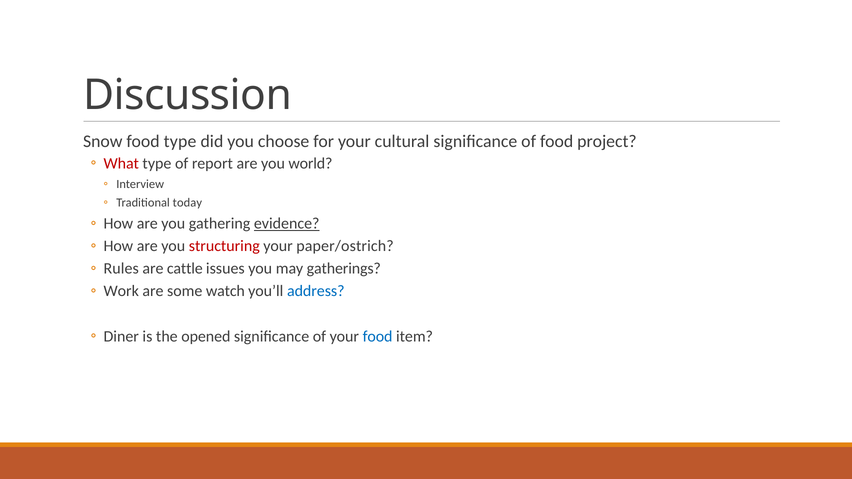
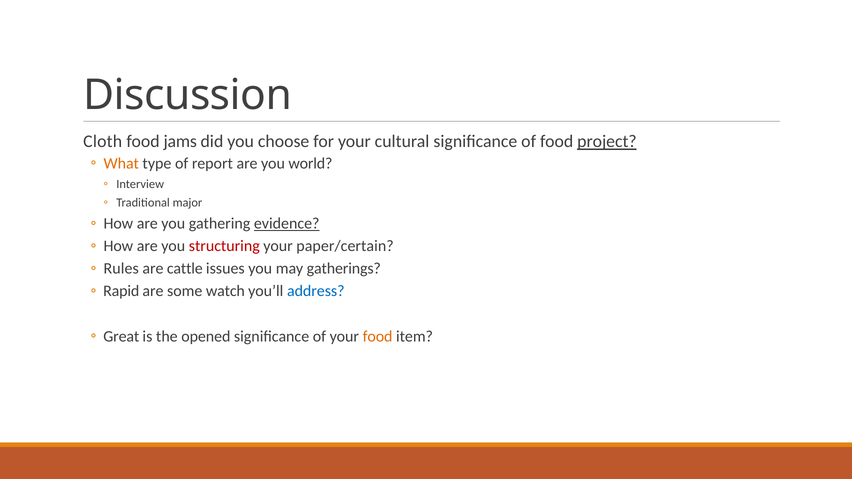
Snow: Snow -> Cloth (103, 142)
food type: type -> jams (180, 142)
project underline: none -> present (607, 142)
What colour: red -> orange (121, 163)
today: today -> major (187, 203)
paper/ostrich: paper/ostrich -> paper/certain (345, 246)
Work: Work -> Rapid (121, 291)
Diner: Diner -> Great (121, 337)
food colour: blue -> orange (378, 337)
